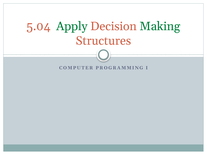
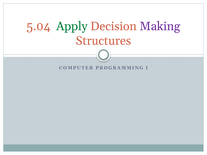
Making colour: green -> purple (160, 26)
